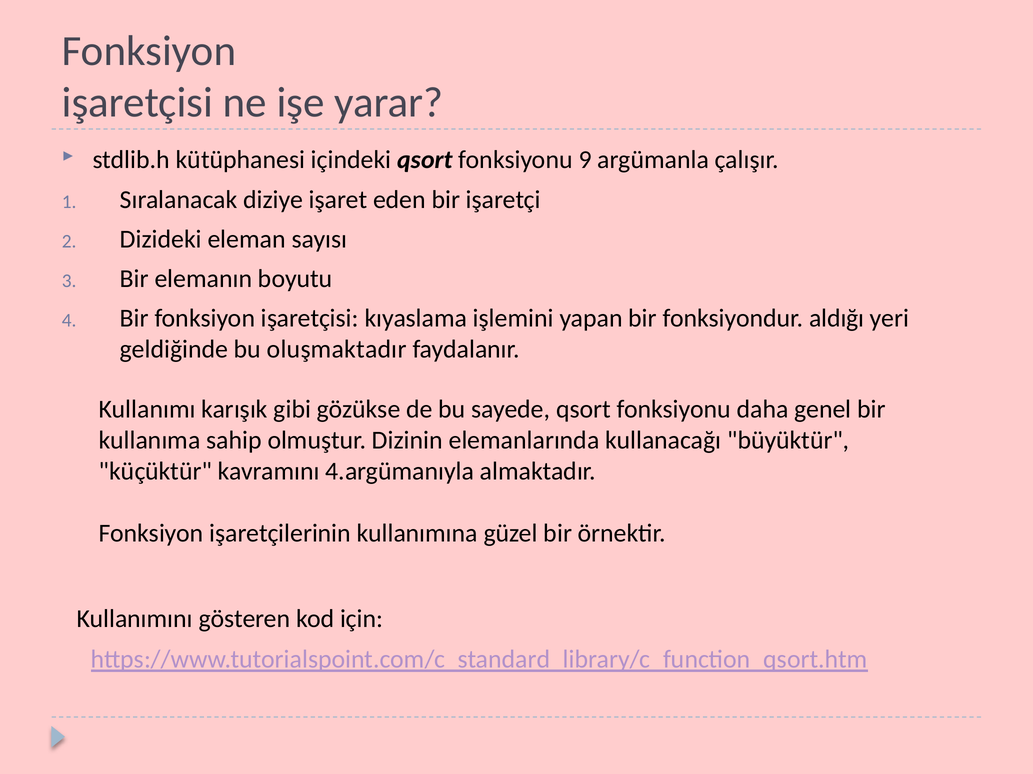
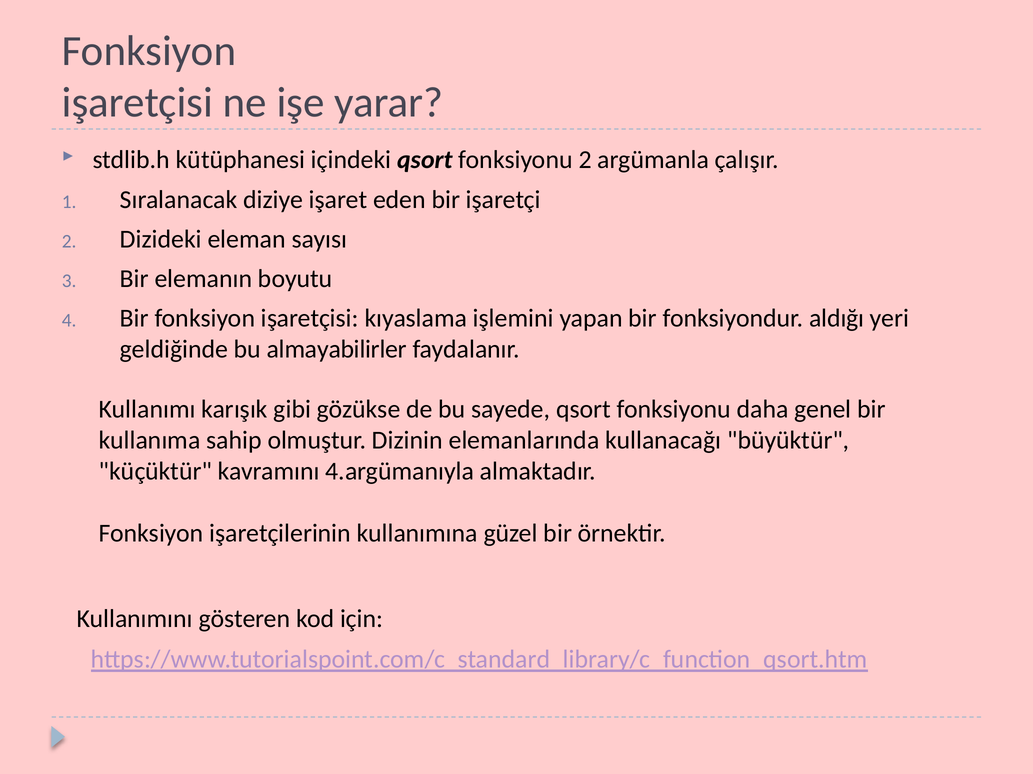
fonksiyonu 9: 9 -> 2 (585, 160)
oluşmaktadır: oluşmaktadır -> almayabilirler (337, 350)
